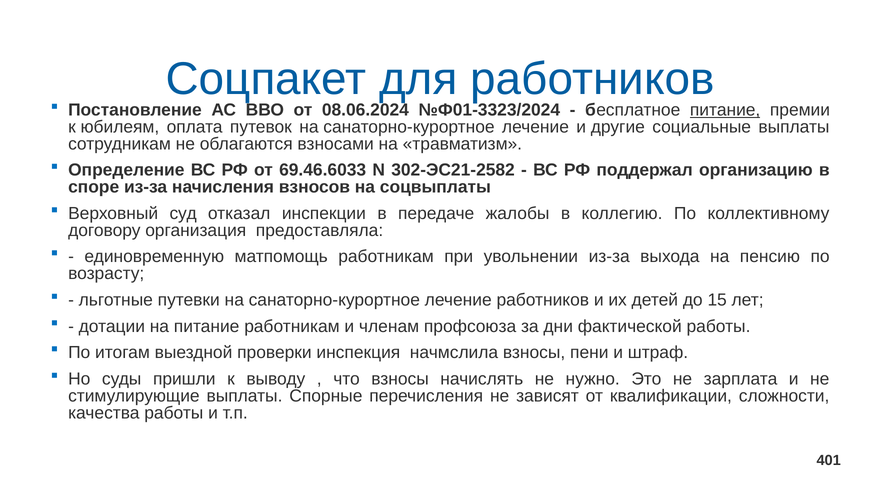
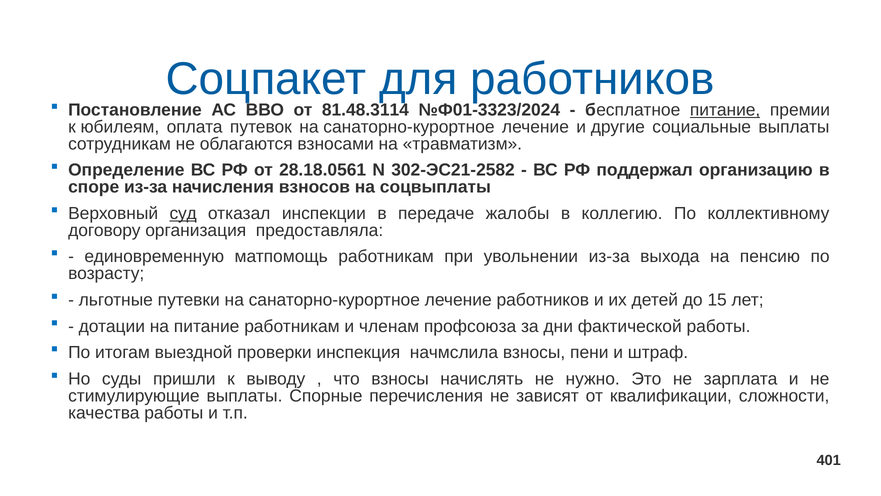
08.06.2024: 08.06.2024 -> 81.48.3114 (365, 110)
69.46.6033: 69.46.6033 -> 28.18.0561 (323, 170)
суд underline: none -> present (183, 213)
